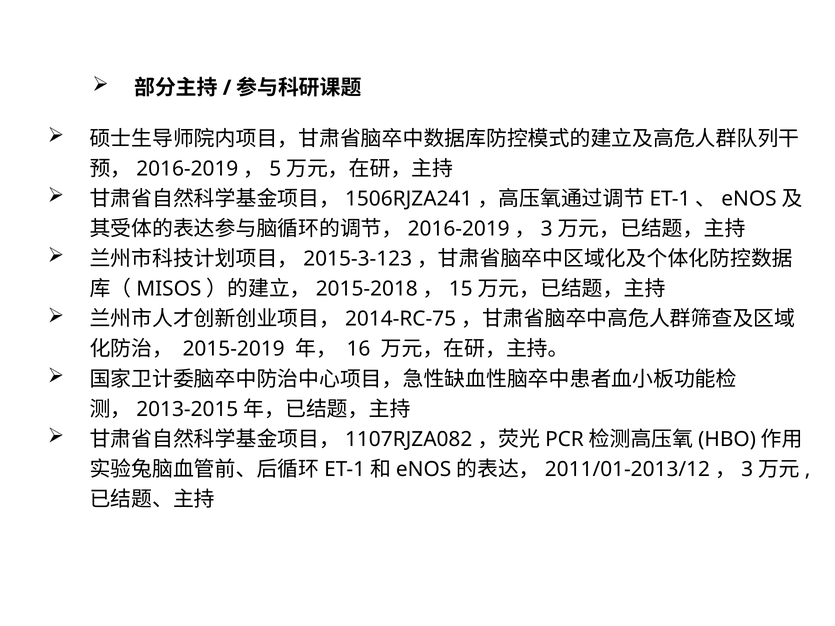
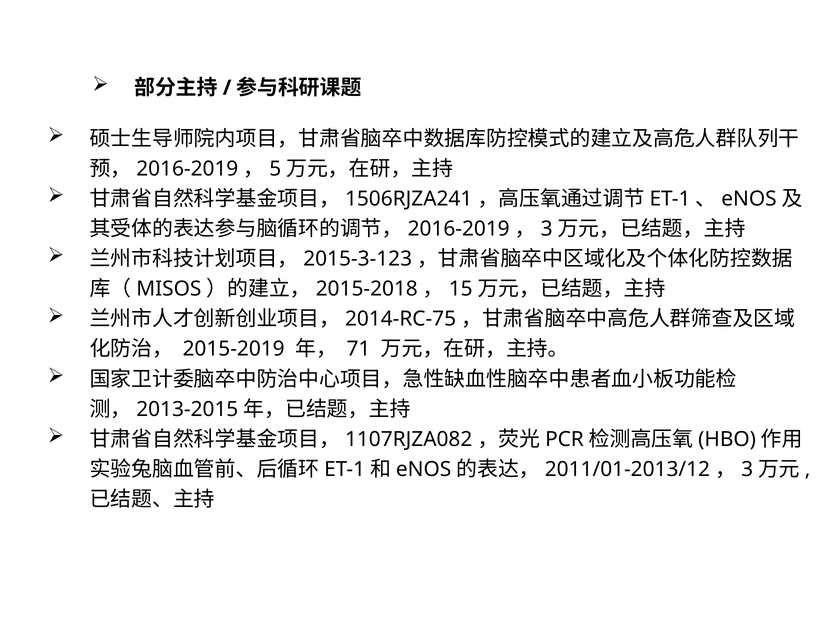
16: 16 -> 71 (358, 349)
